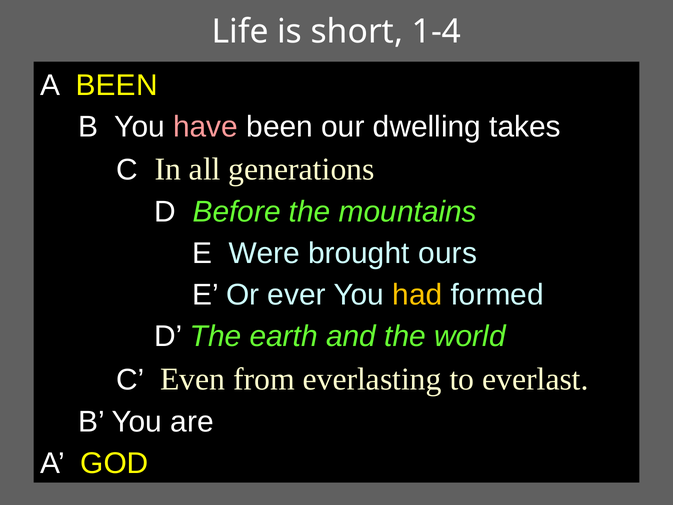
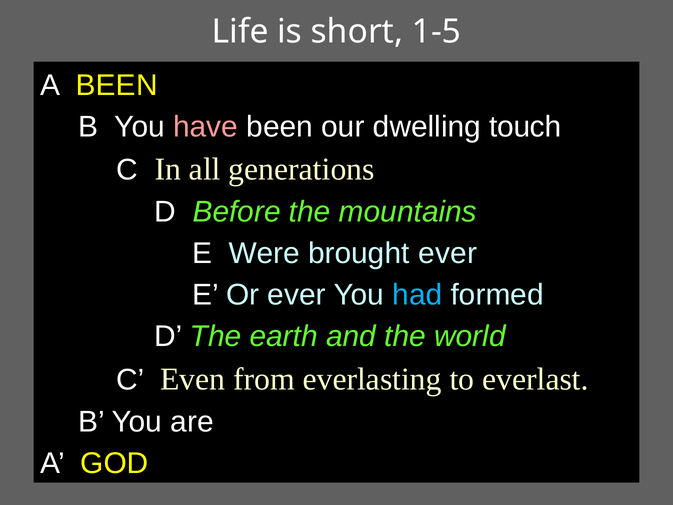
1-4: 1-4 -> 1-5 (436, 31)
takes: takes -> touch (525, 127)
brought ours: ours -> ever (448, 253)
had colour: yellow -> light blue (417, 295)
